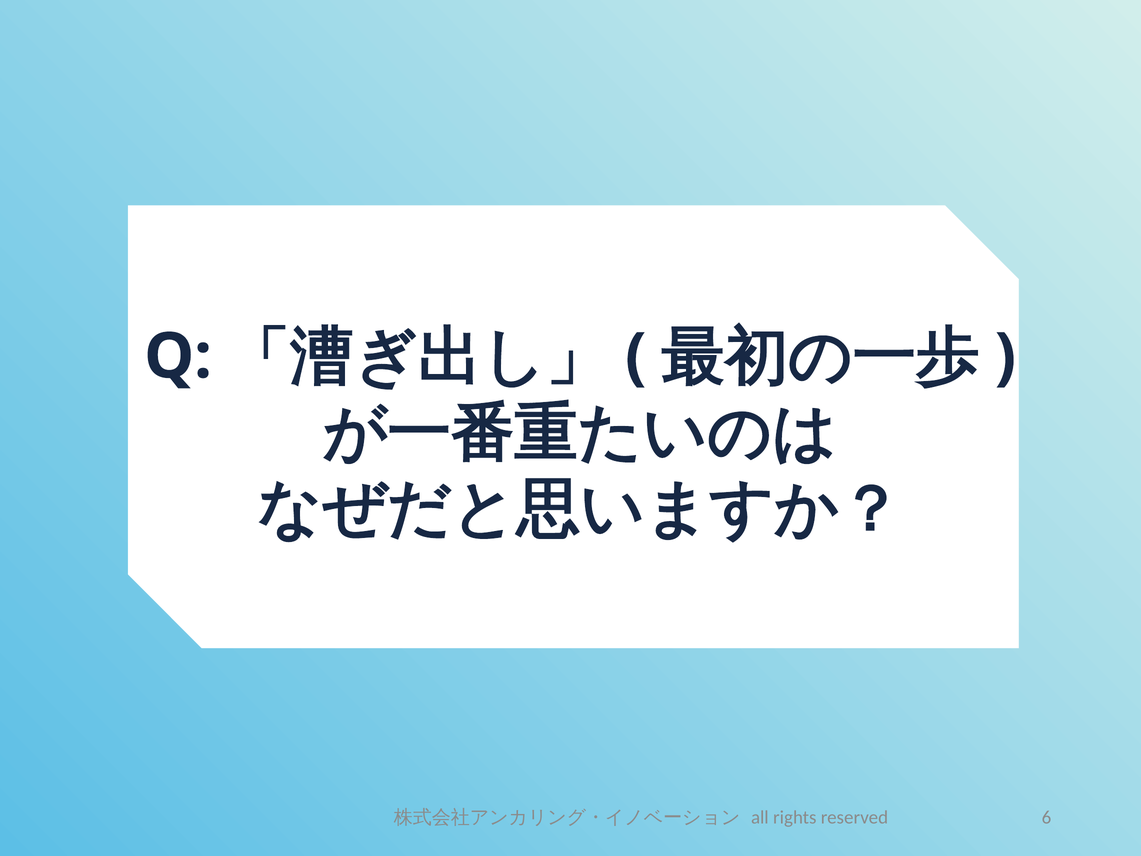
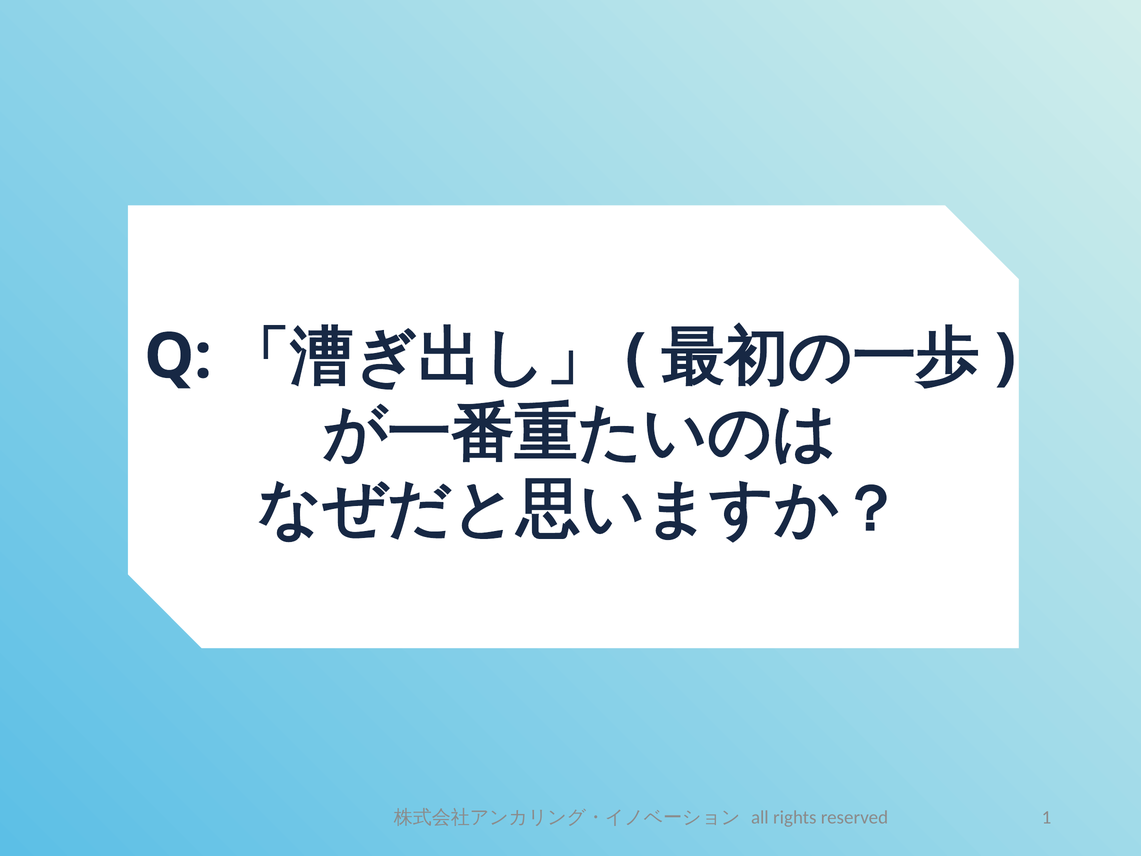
6: 6 -> 1 (1046, 817)
